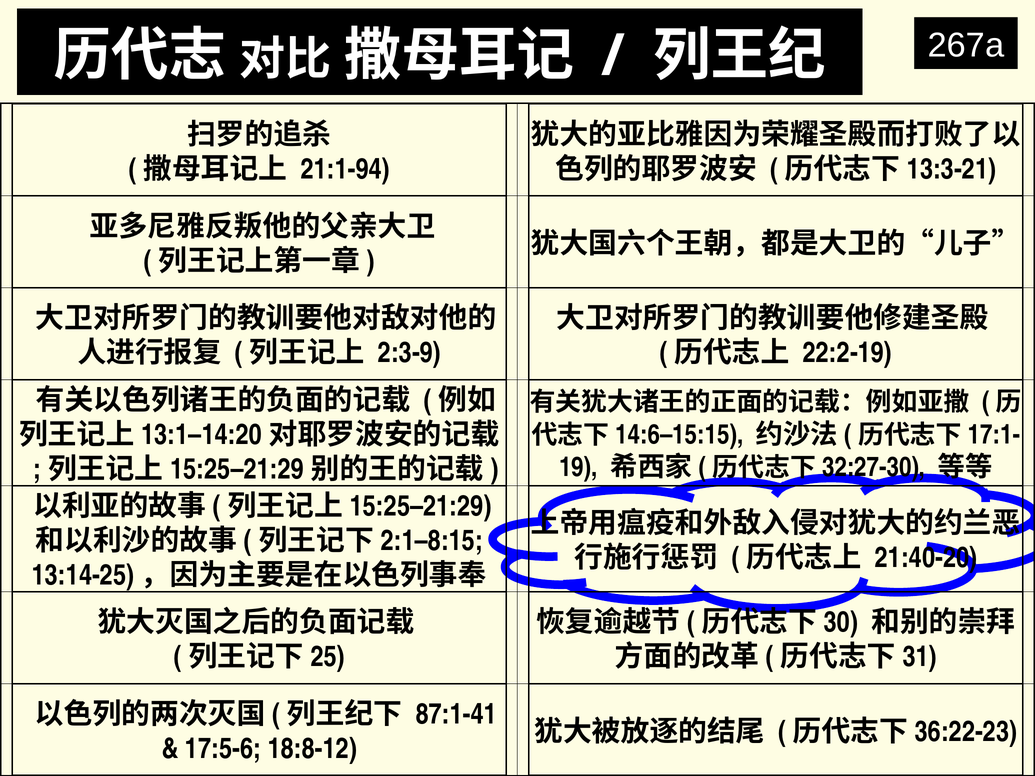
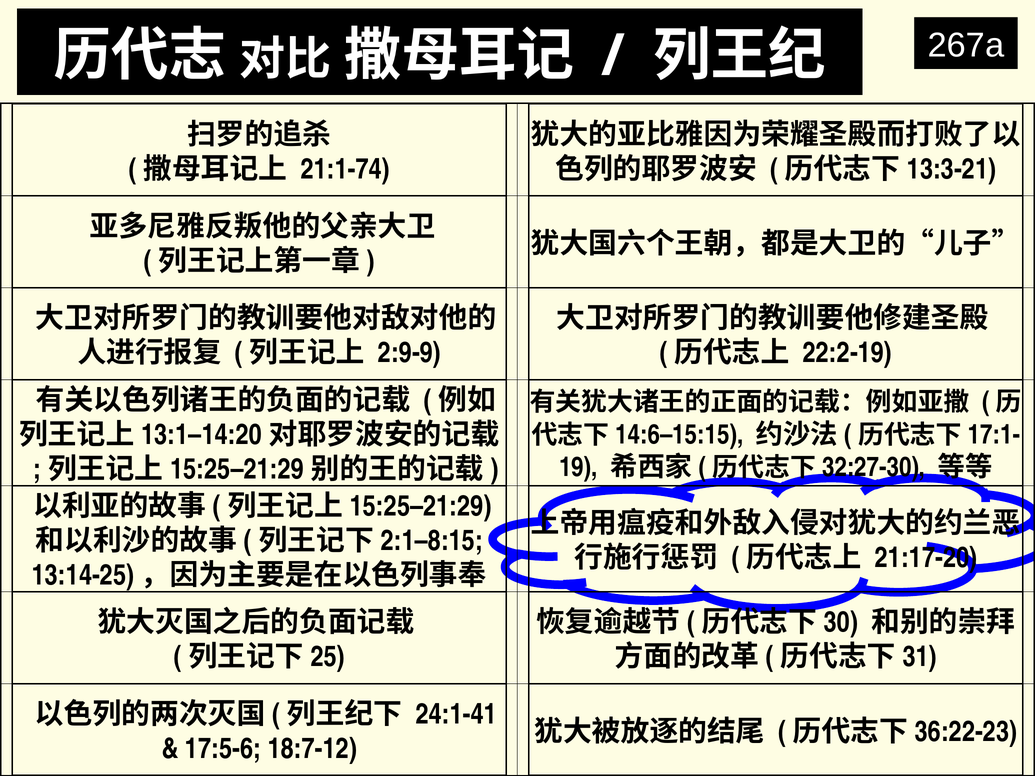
21:1-94: 21:1-94 -> 21:1-74 (345, 169)
2:3-9: 2:3-9 -> 2:9-9 (409, 353)
21:40-20: 21:40-20 -> 21:17-20 (926, 558)
87:1-41: 87:1-41 -> 24:1-41 (456, 715)
18:8-12: 18:8-12 -> 18:7-12 (312, 749)
